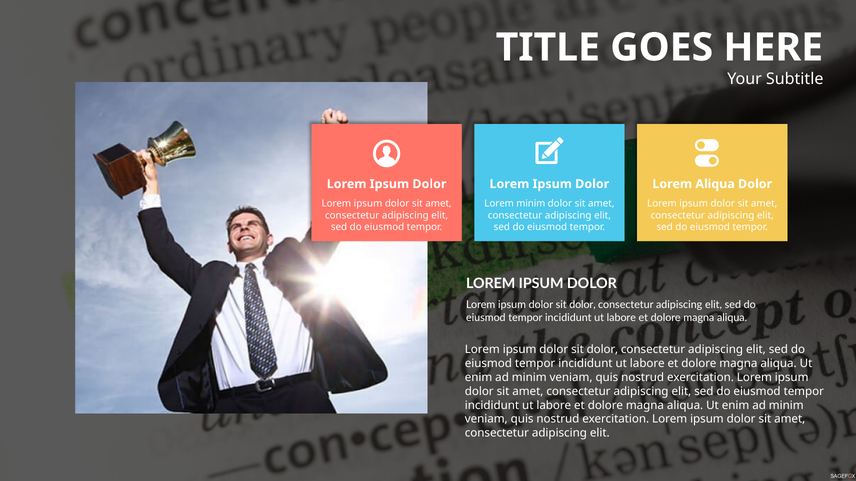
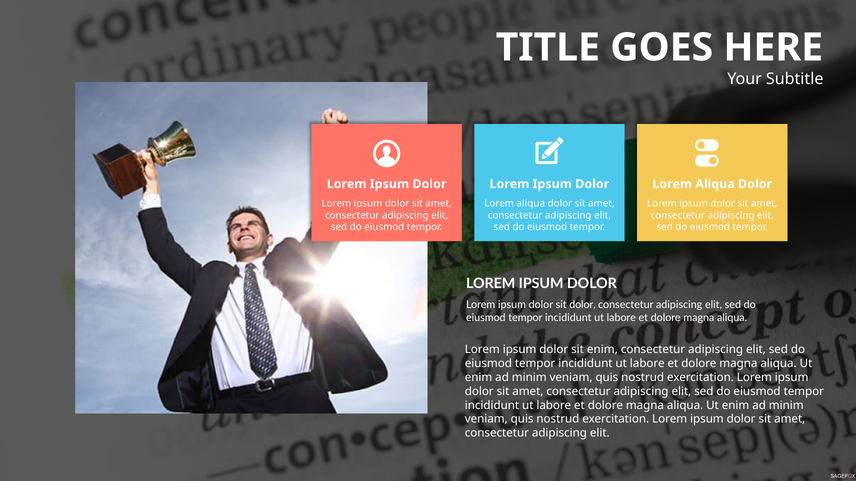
minim: minim -> aliqua (531, 204)
dolor: dolor -> enim (602, 350)
